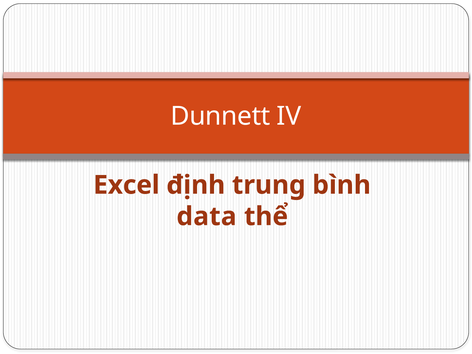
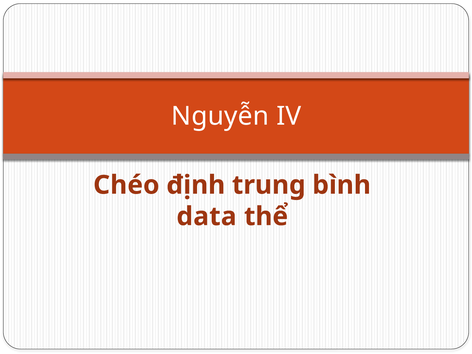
Dunnett: Dunnett -> Nguyễn (220, 116)
Excel: Excel -> Chéo (126, 185)
